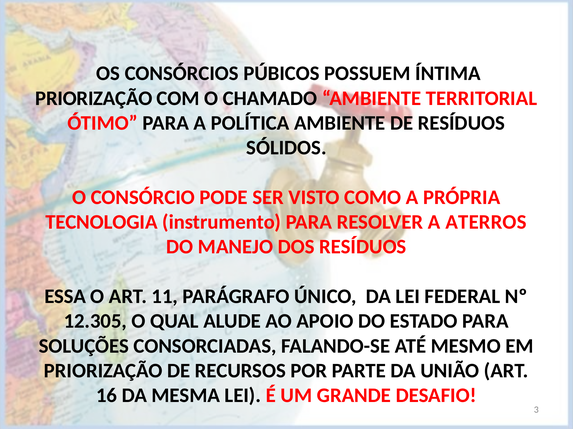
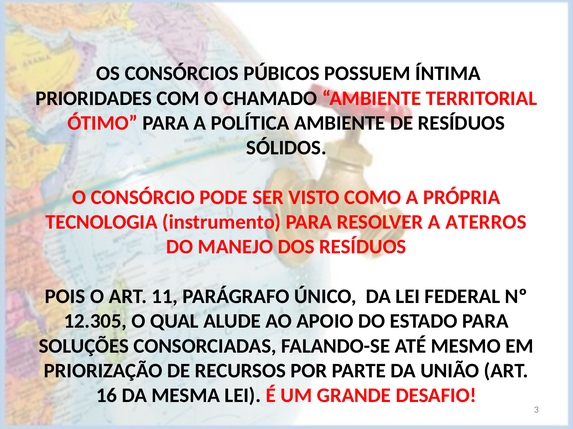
PRIORIZAÇÃO: PRIORIZAÇÃO -> PRIORIDADES (94, 98)
ESSA: ESSA -> POIS (65, 297)
